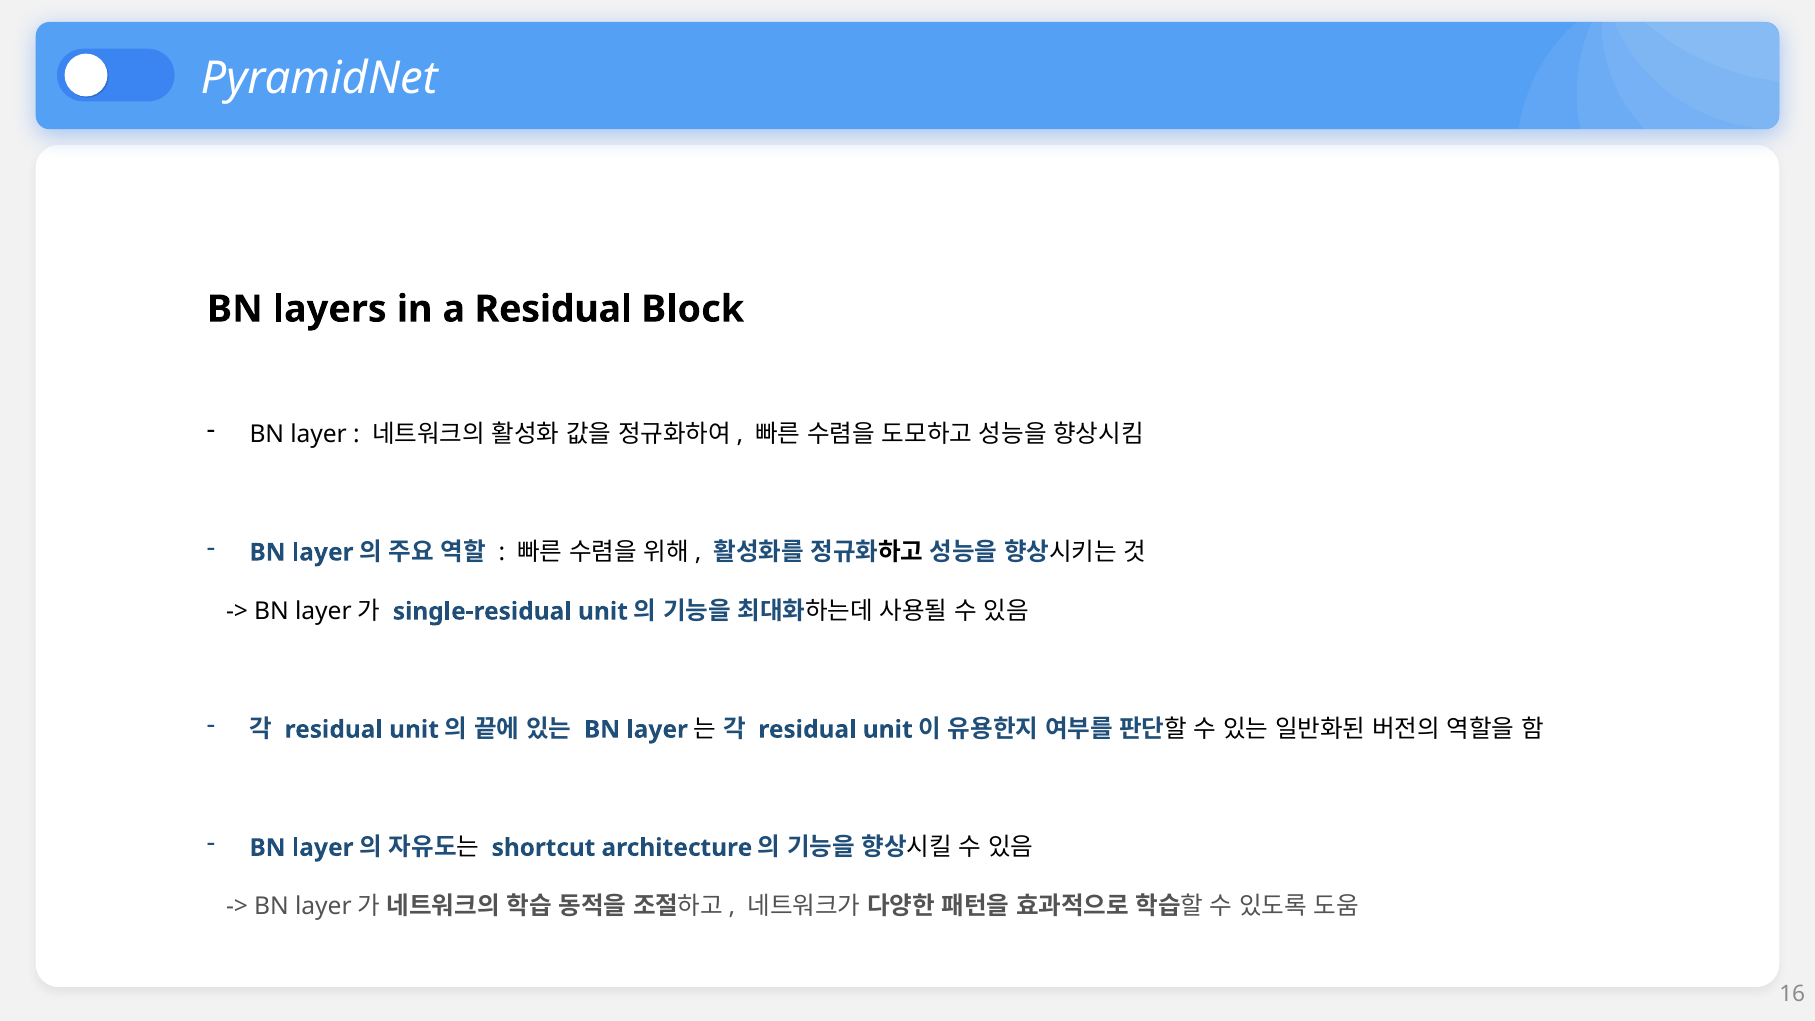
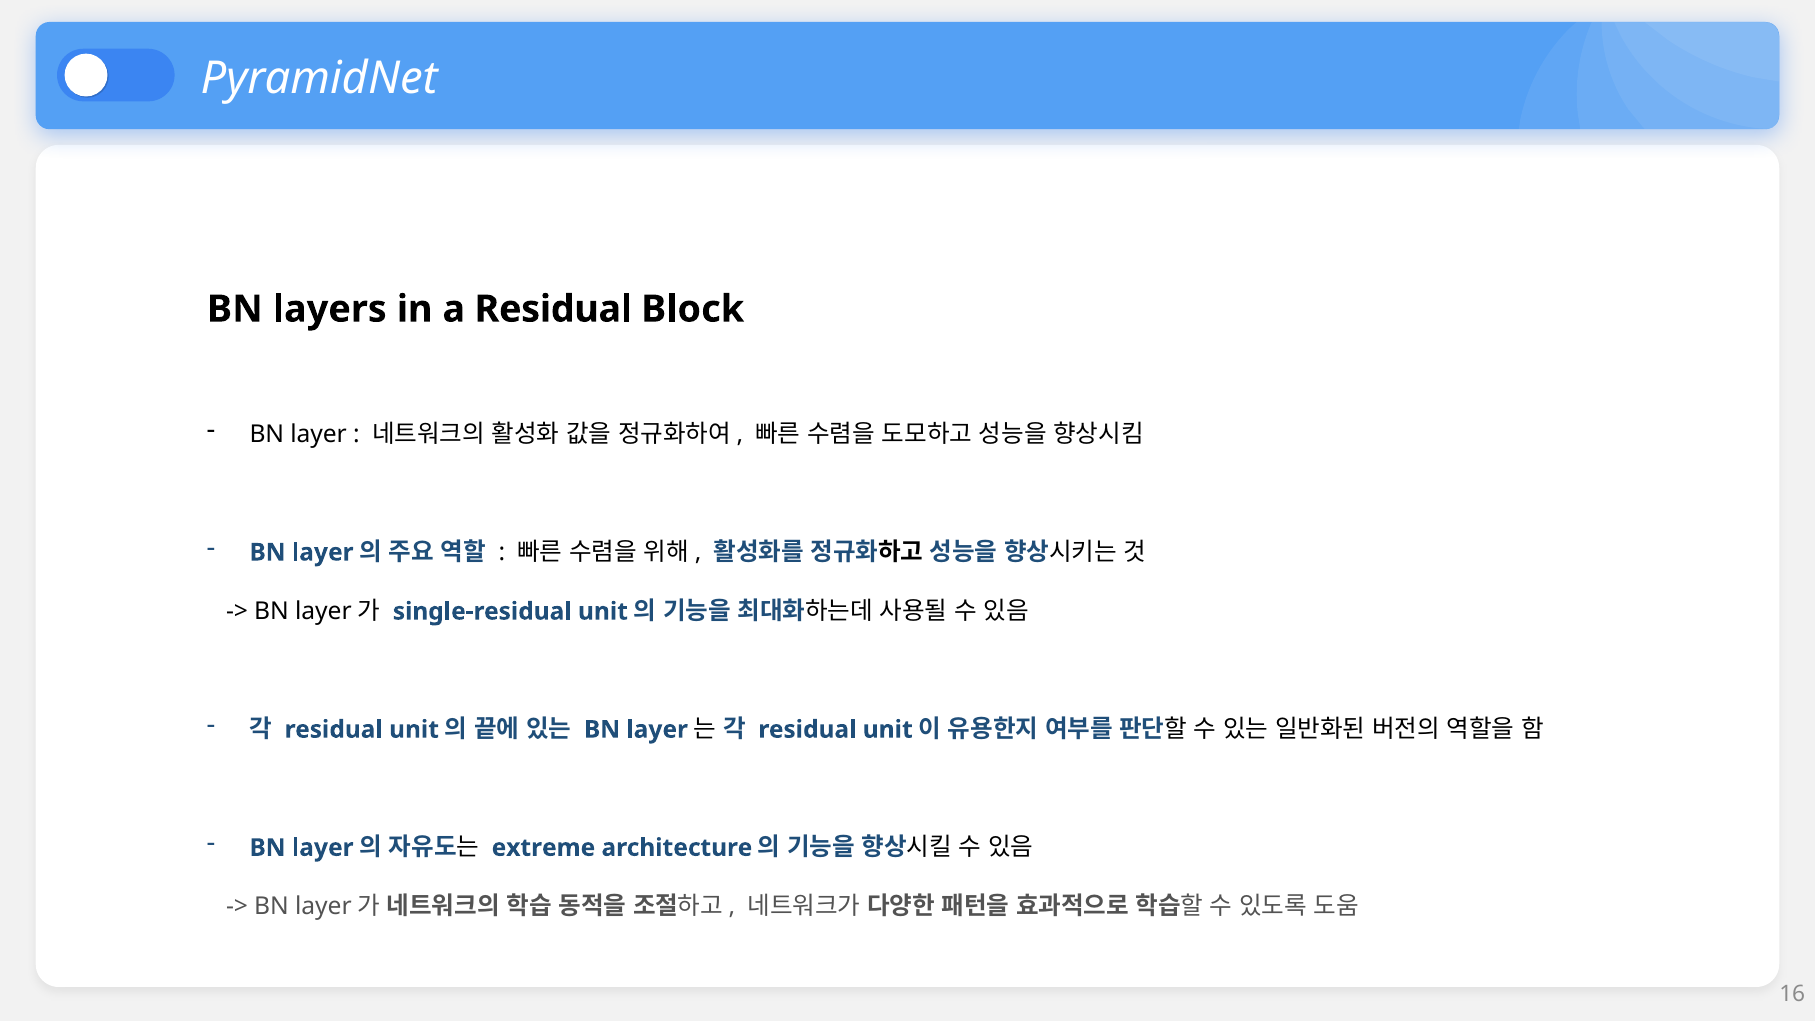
shortcut: shortcut -> extreme (543, 848)
